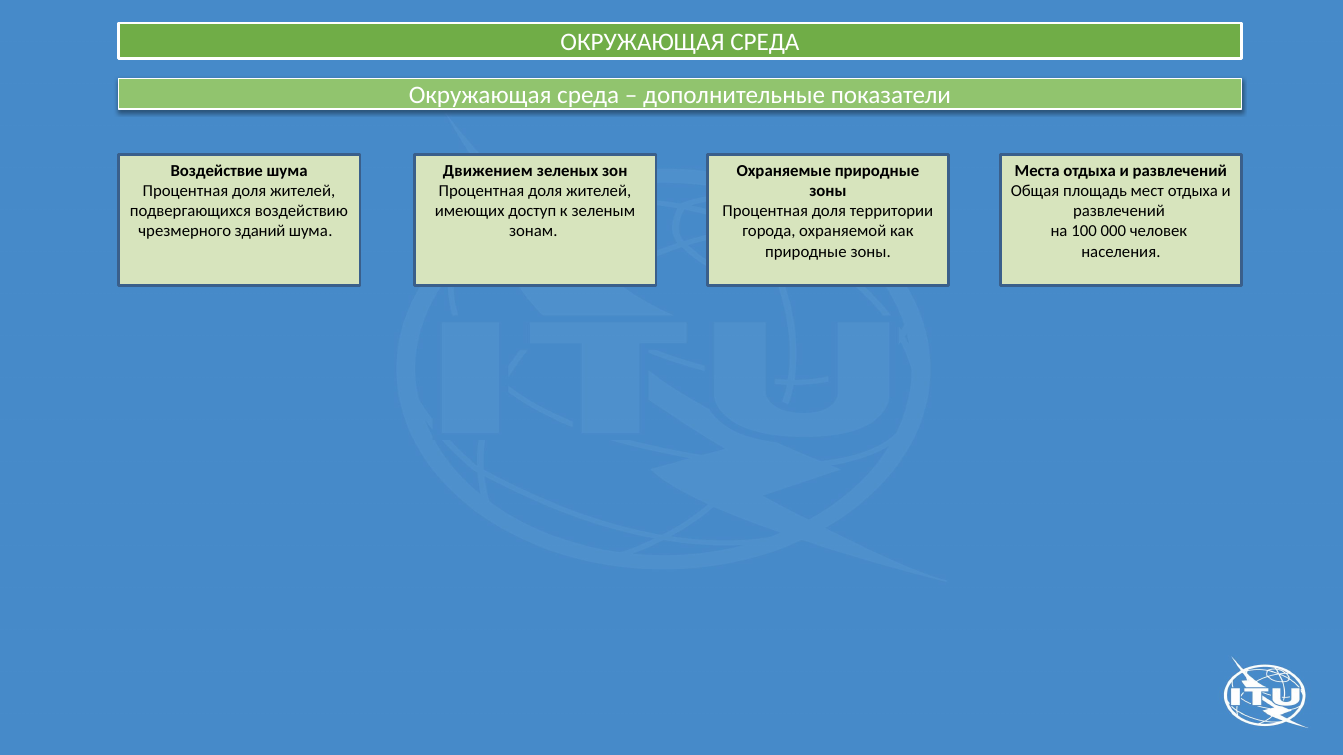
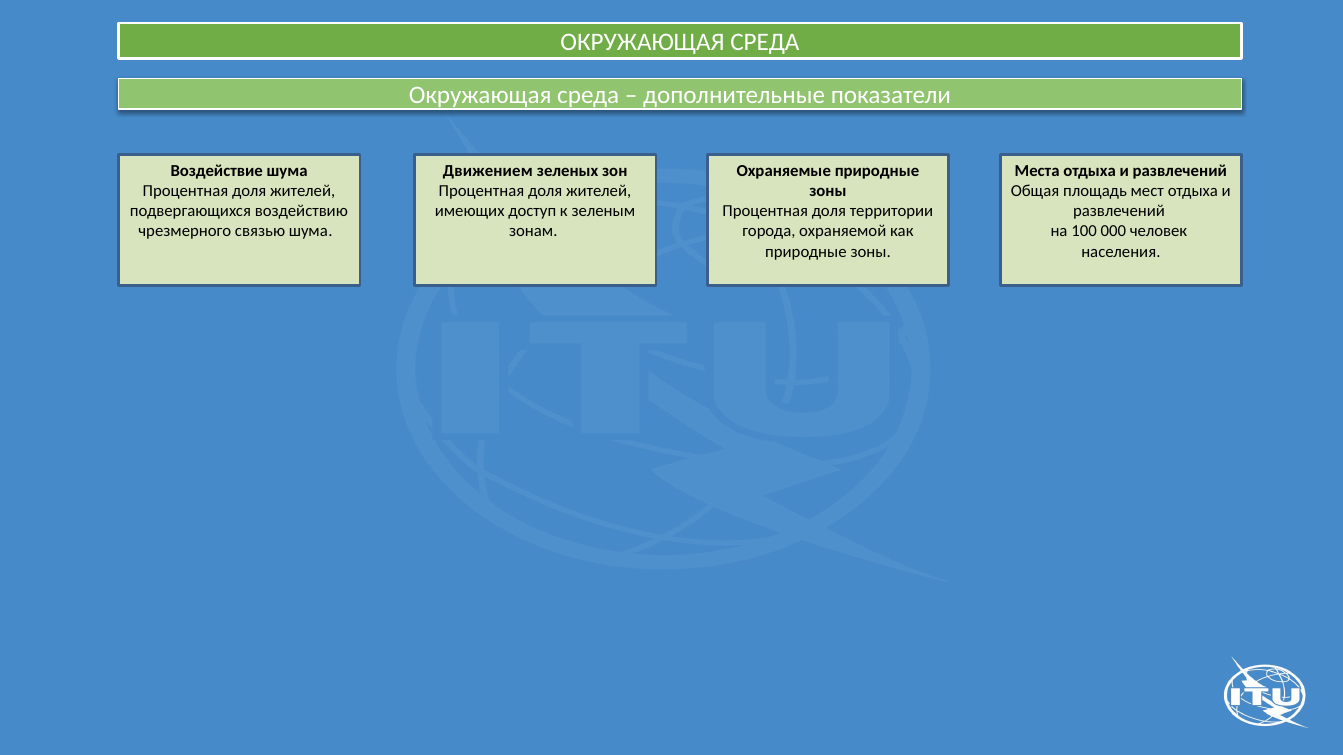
зданий: зданий -> связью (260, 231)
